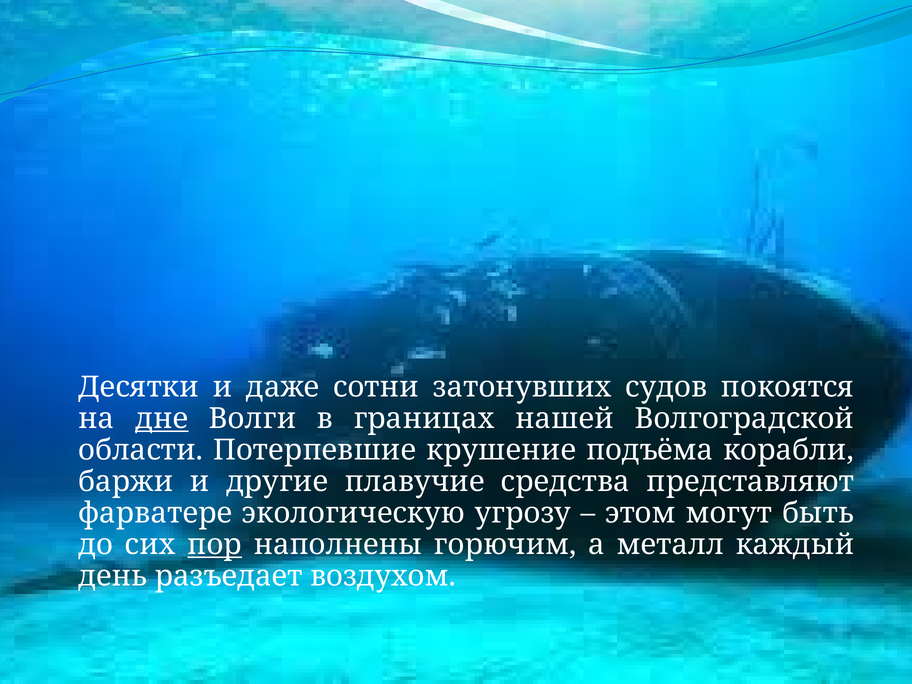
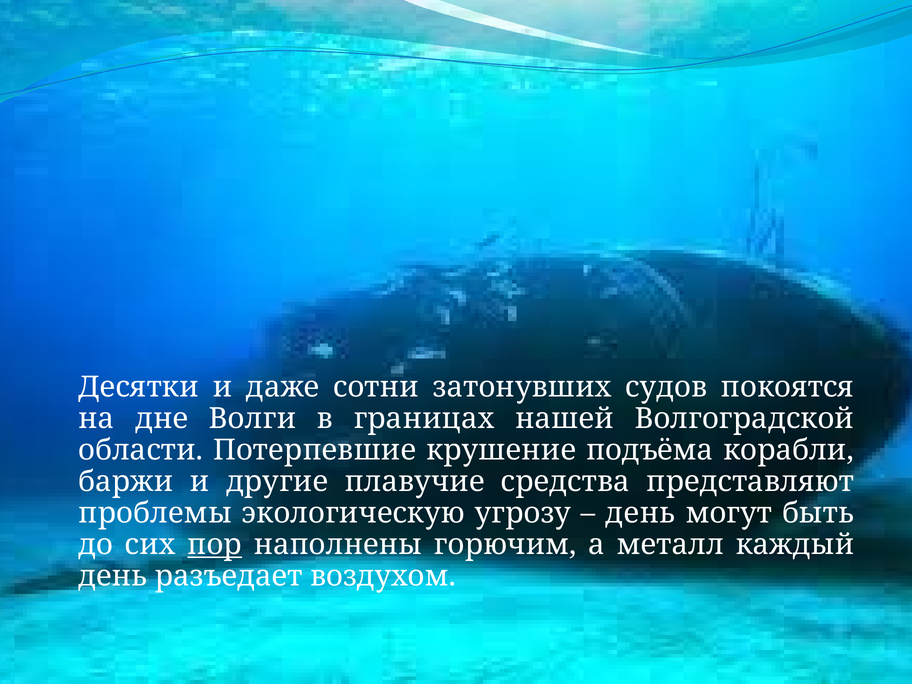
дне underline: present -> none (162, 419)
фарватере: фарватере -> проблемы (155, 513)
этом: этом -> день (640, 513)
